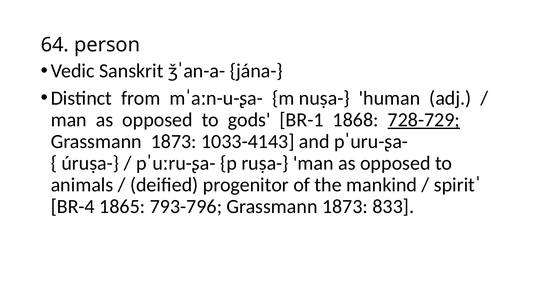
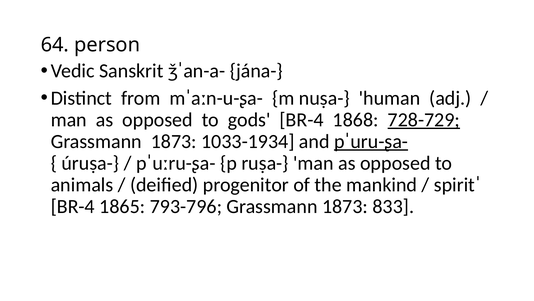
gods BR-1: BR-1 -> BR-4 (302, 120)
1033-4143: 1033-4143 -> 1033-1934 (248, 141)
pˈuru-ʂa- underline: none -> present (371, 141)
